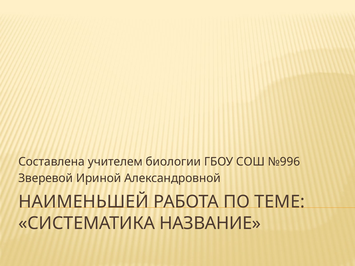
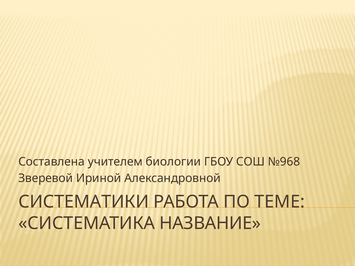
№996: №996 -> №968 (284, 162)
НАИМЕНЬШЕЙ: НАИМЕНЬШЕЙ -> СИСТЕМАТИКИ (84, 202)
